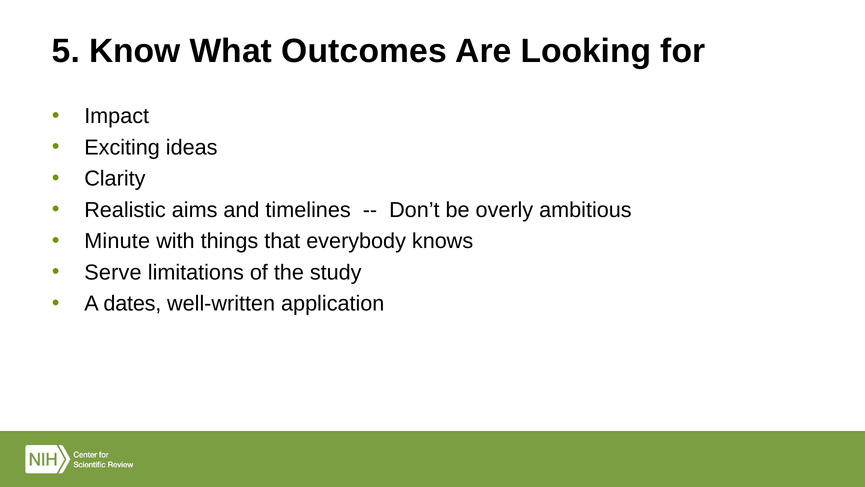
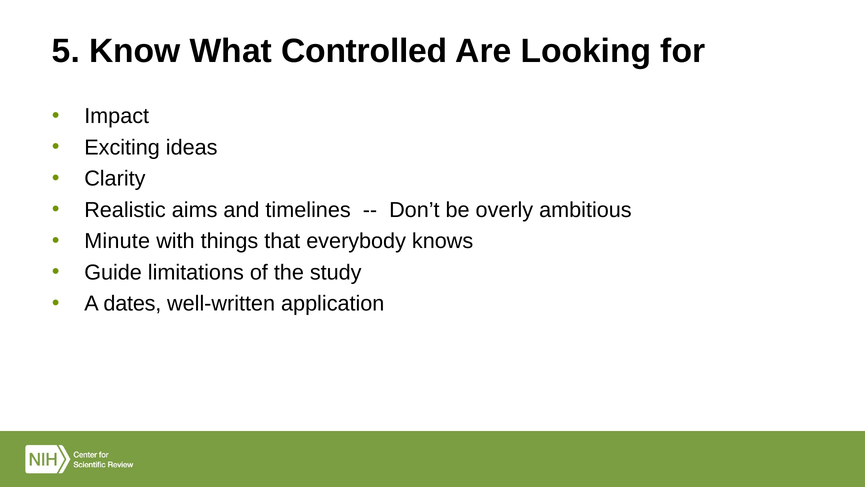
Outcomes: Outcomes -> Controlled (364, 51)
Serve: Serve -> Guide (113, 272)
